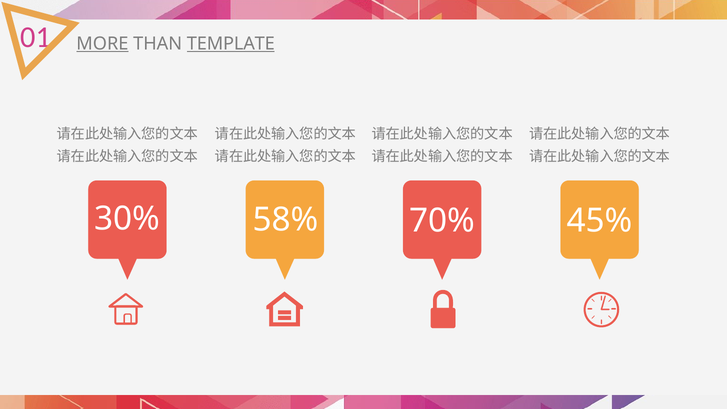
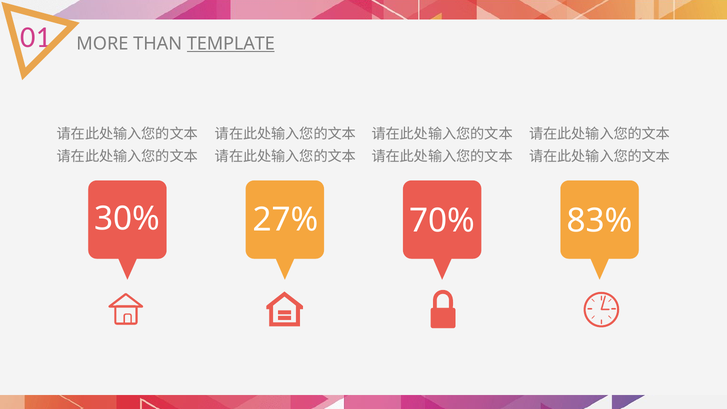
MORE underline: present -> none (102, 44)
58%: 58% -> 27% (285, 220)
45%: 45% -> 83% (600, 221)
